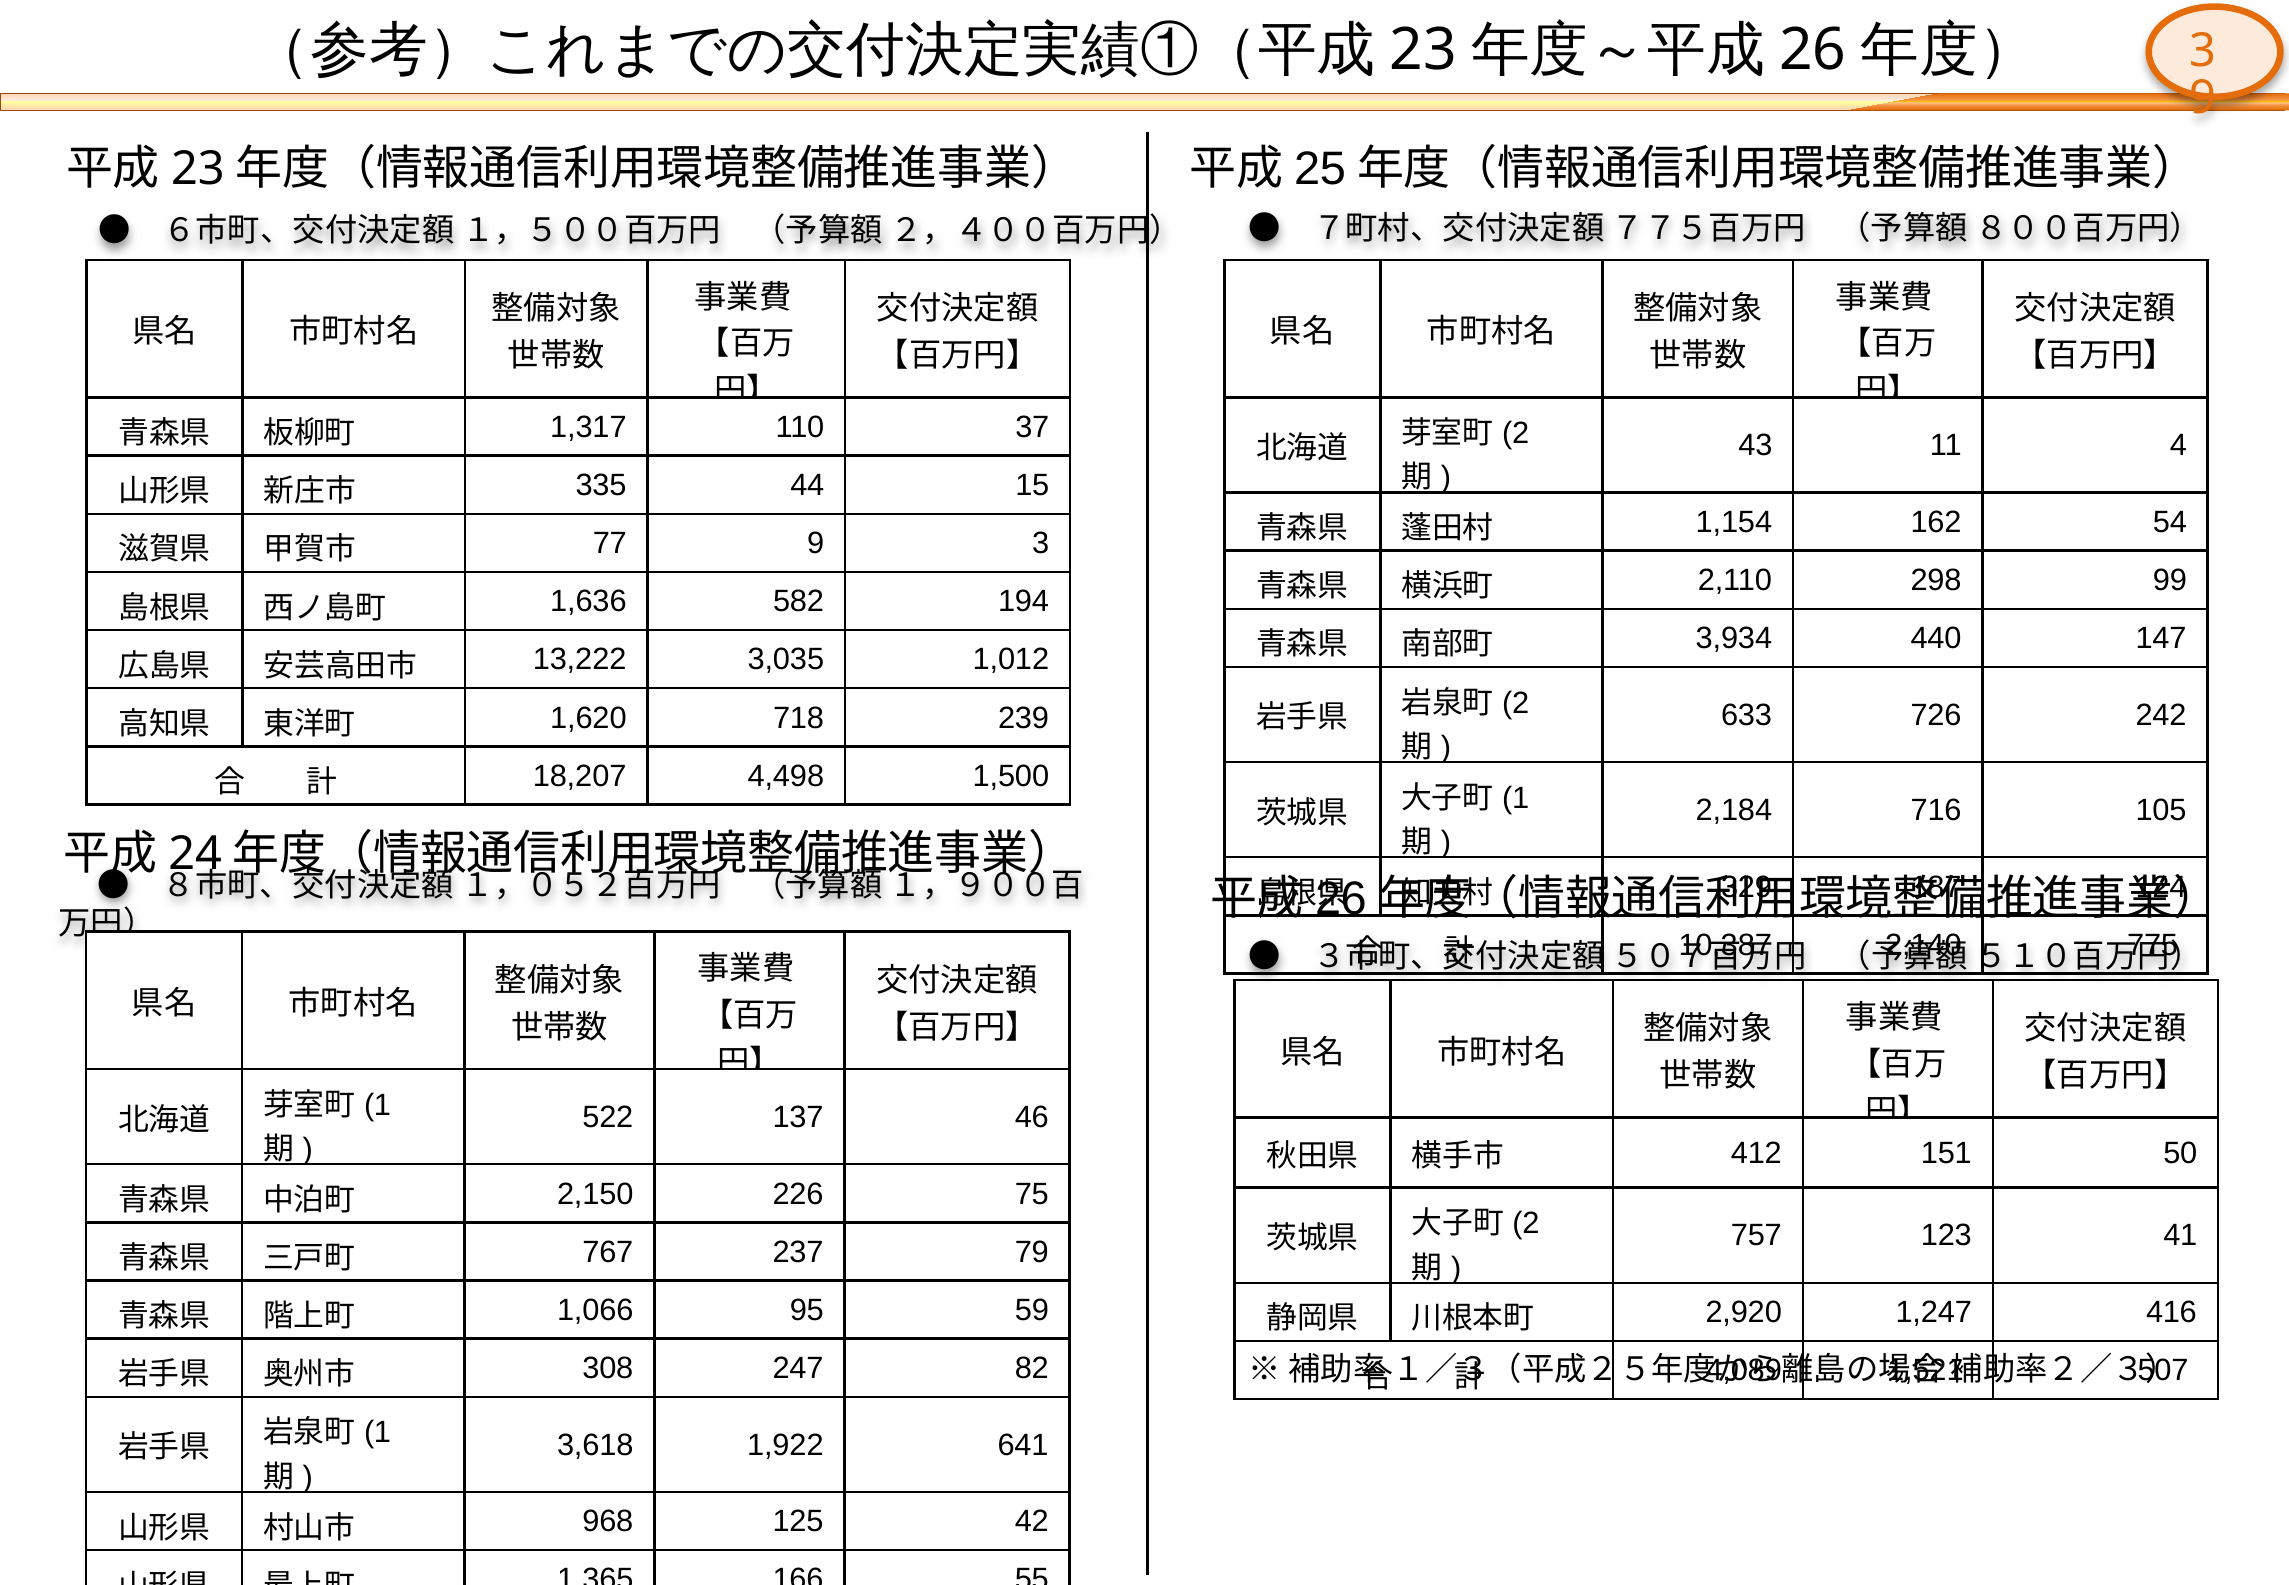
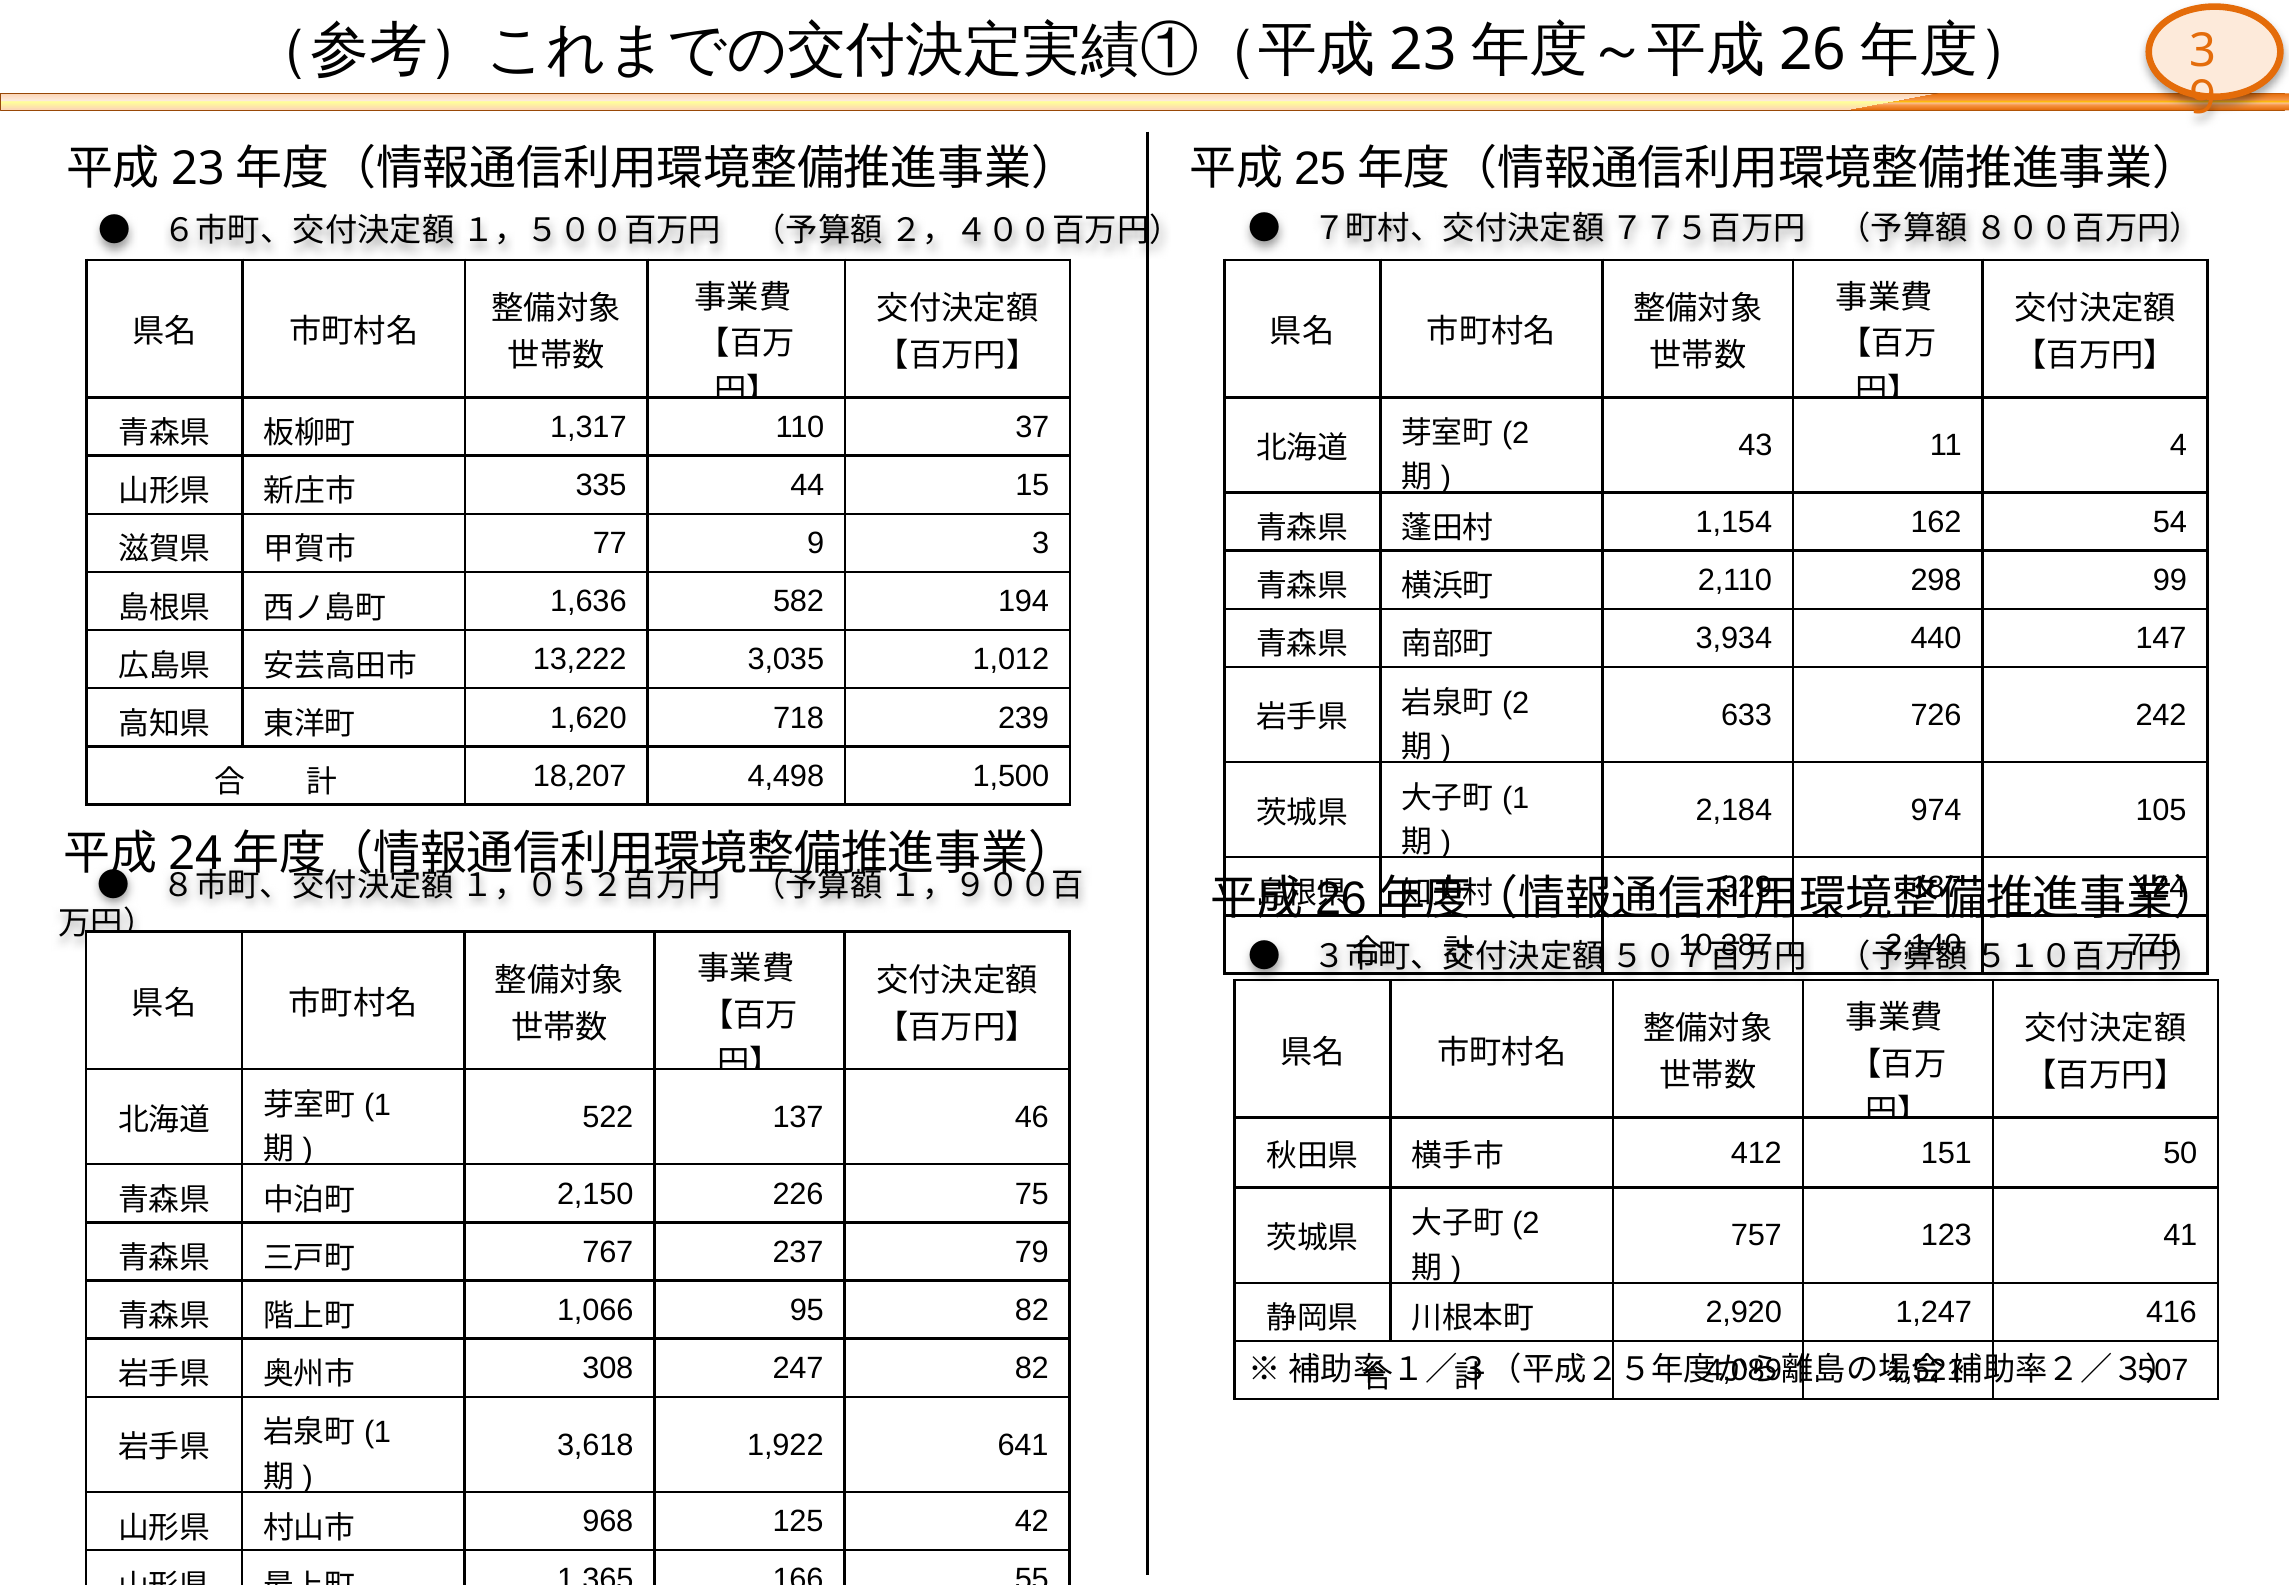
716: 716 -> 974 (1936, 810)
95 59: 59 -> 82 (1032, 1310)
